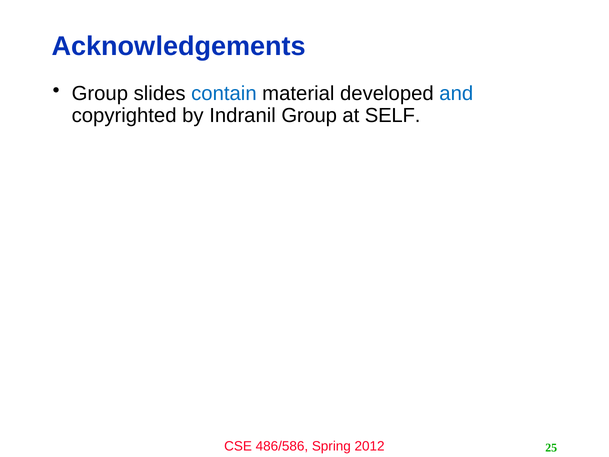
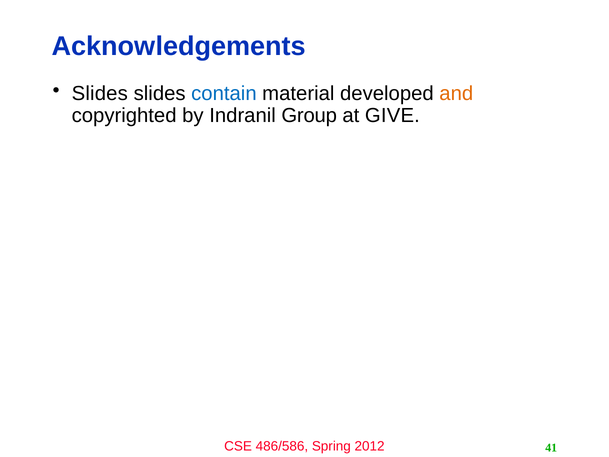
Group: Group -> Slides (100, 93)
and colour: blue -> orange (456, 93)
SELF: SELF -> GIVE (392, 115)
25: 25 -> 41 (551, 448)
